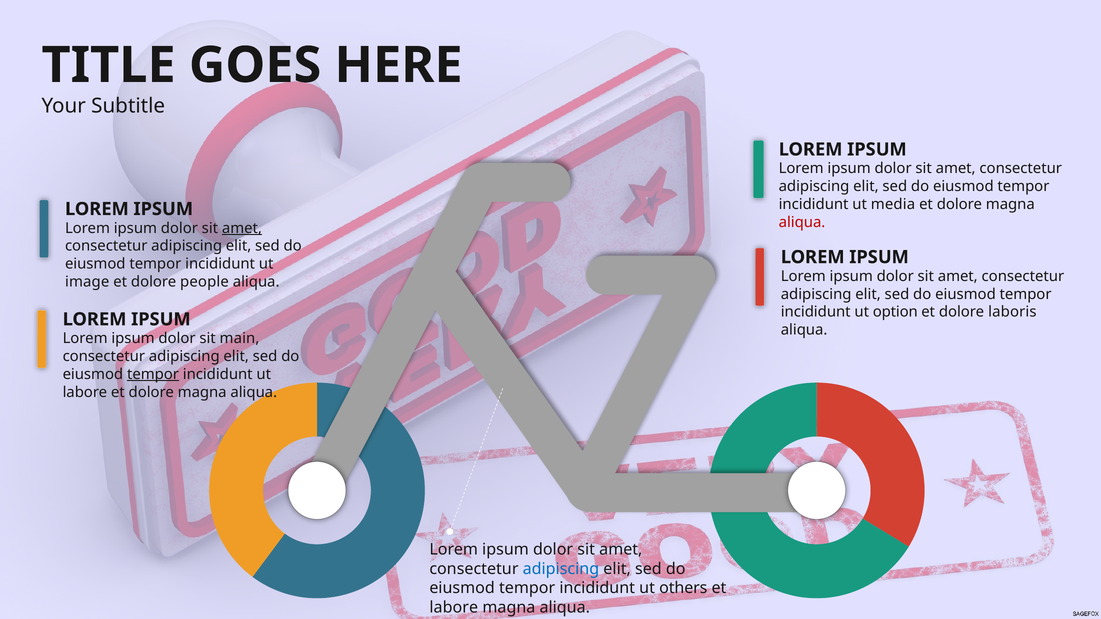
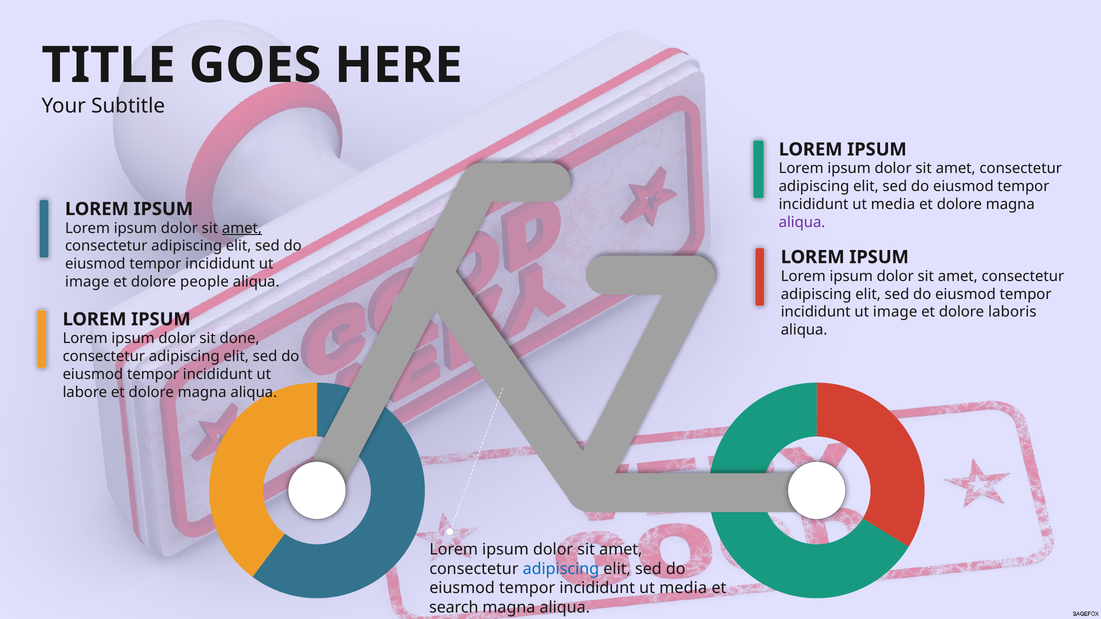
aliqua colour: red -> purple (802, 222)
option: option -> image (895, 312)
main: main -> done (240, 339)
tempor underline: present -> none (153, 374)
others: others -> media (683, 588)
labore: labore -> search (454, 608)
